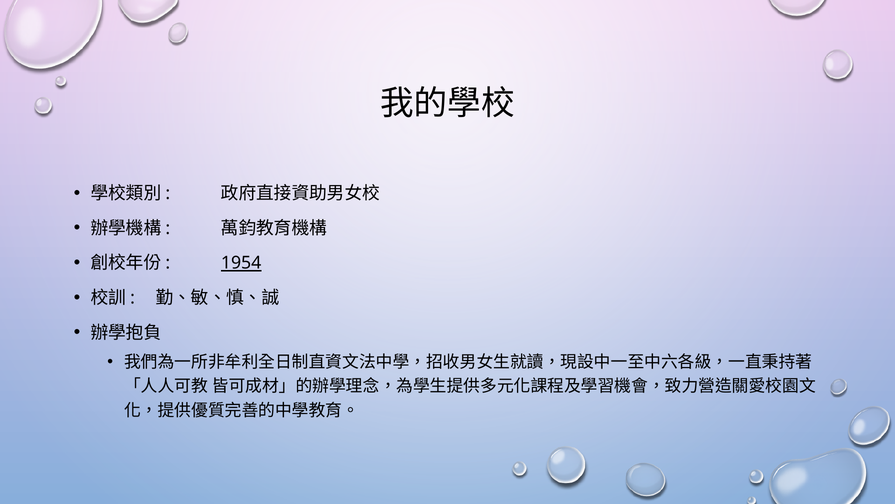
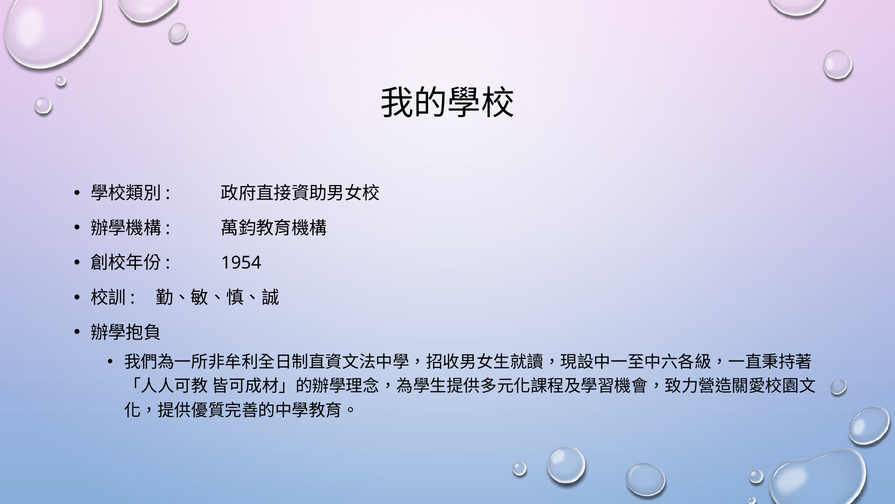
1954 underline: present -> none (241, 263)
